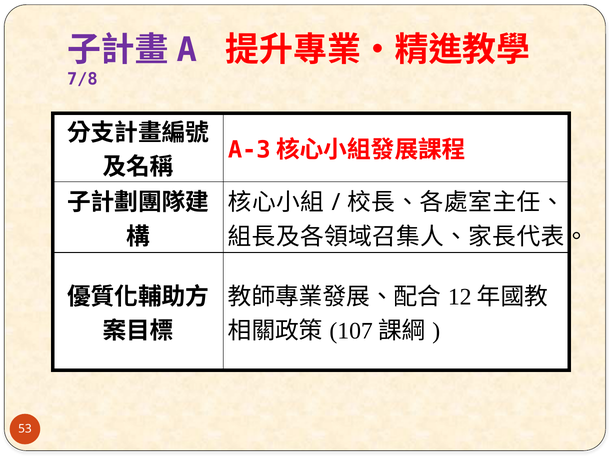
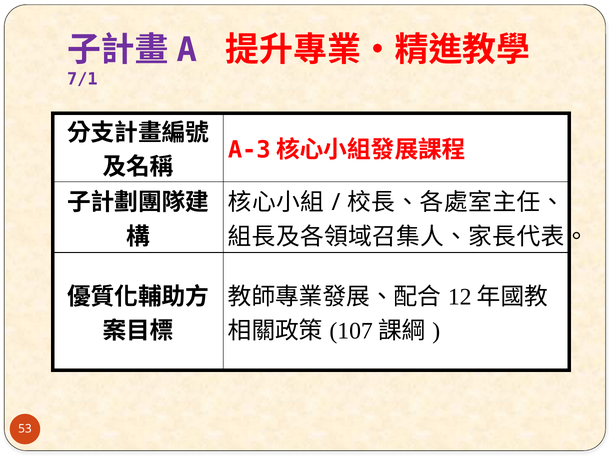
7/8: 7/8 -> 7/1 (82, 79)
